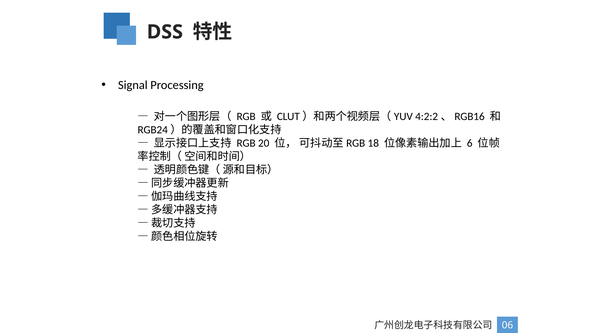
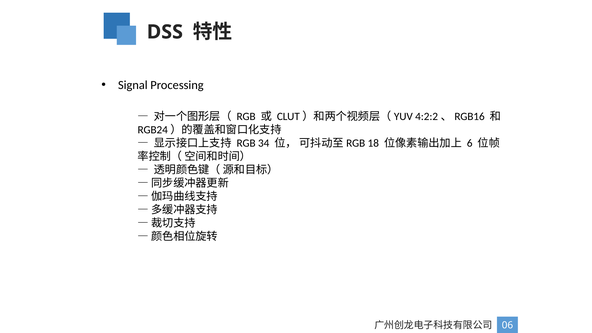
20: 20 -> 34 (264, 143)
